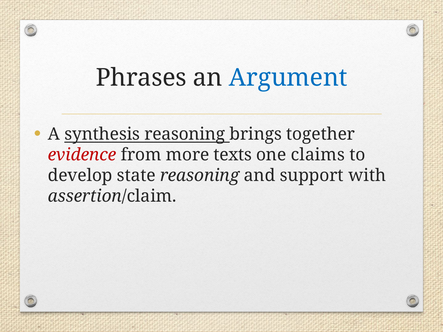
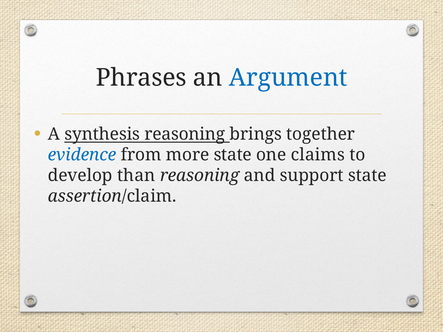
evidence colour: red -> blue (82, 155)
more texts: texts -> state (233, 155)
state: state -> than (136, 176)
support with: with -> state (367, 176)
